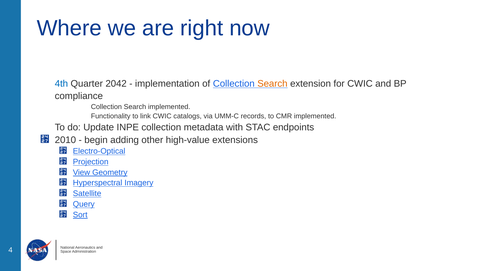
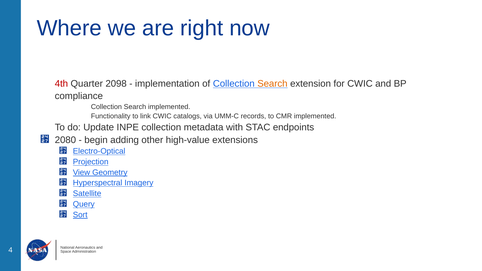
4th colour: blue -> red (61, 84)
2042: 2042 -> 2098 (116, 84)
2010: 2010 -> 2080 (65, 140)
